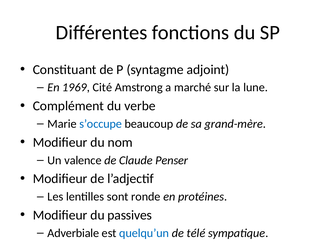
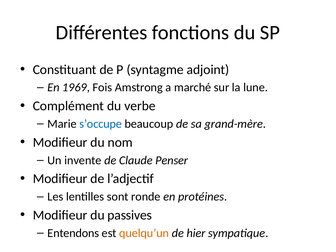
Cité: Cité -> Fois (102, 87)
valence: valence -> invente (83, 160)
Adverbiale: Adverbiale -> Entendons (73, 233)
quelqu’un colour: blue -> orange (144, 233)
télé: télé -> hier (196, 233)
